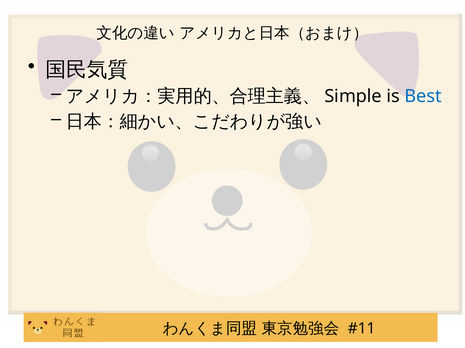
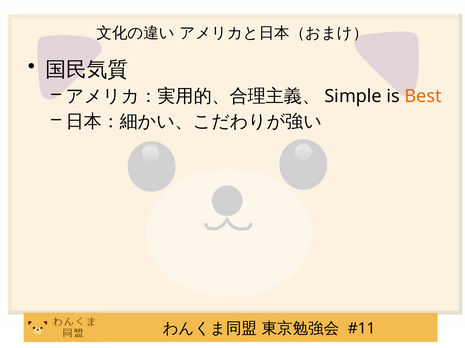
Best colour: blue -> orange (423, 96)
